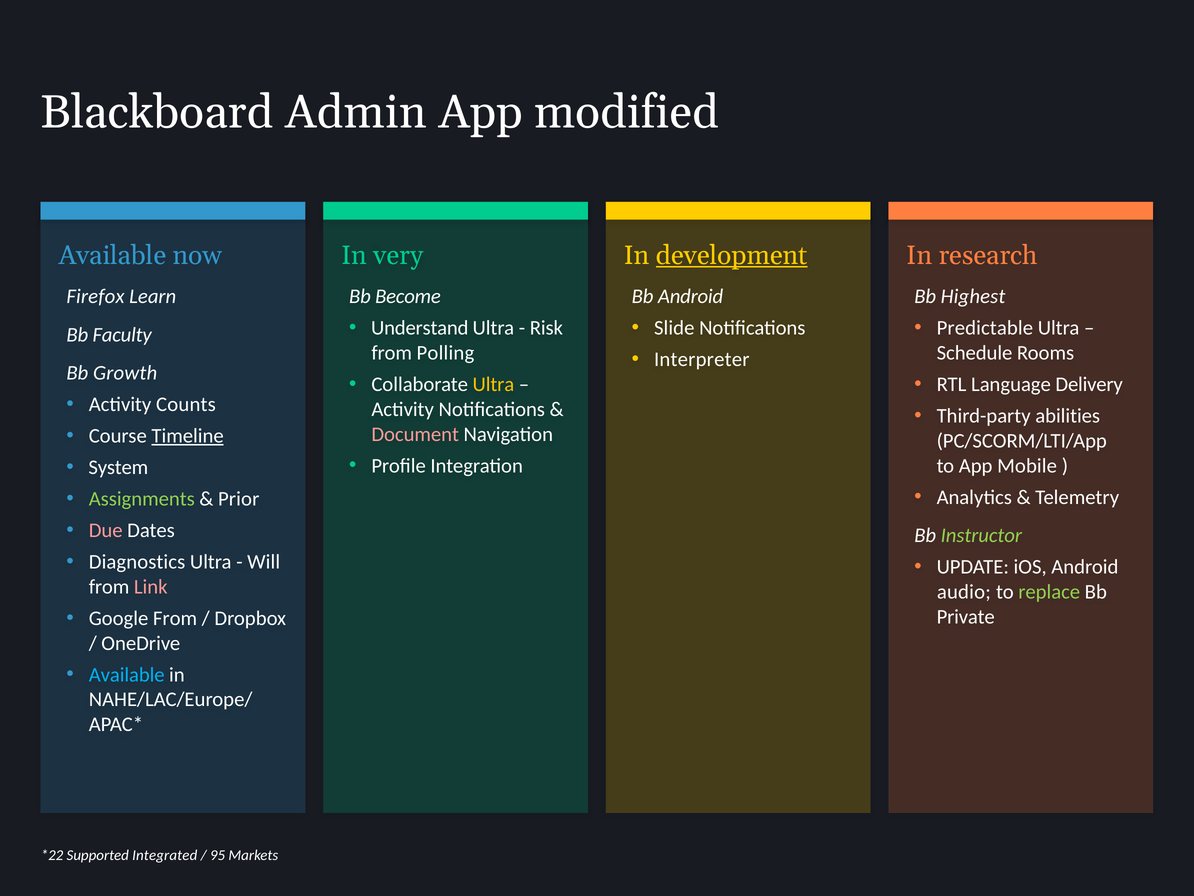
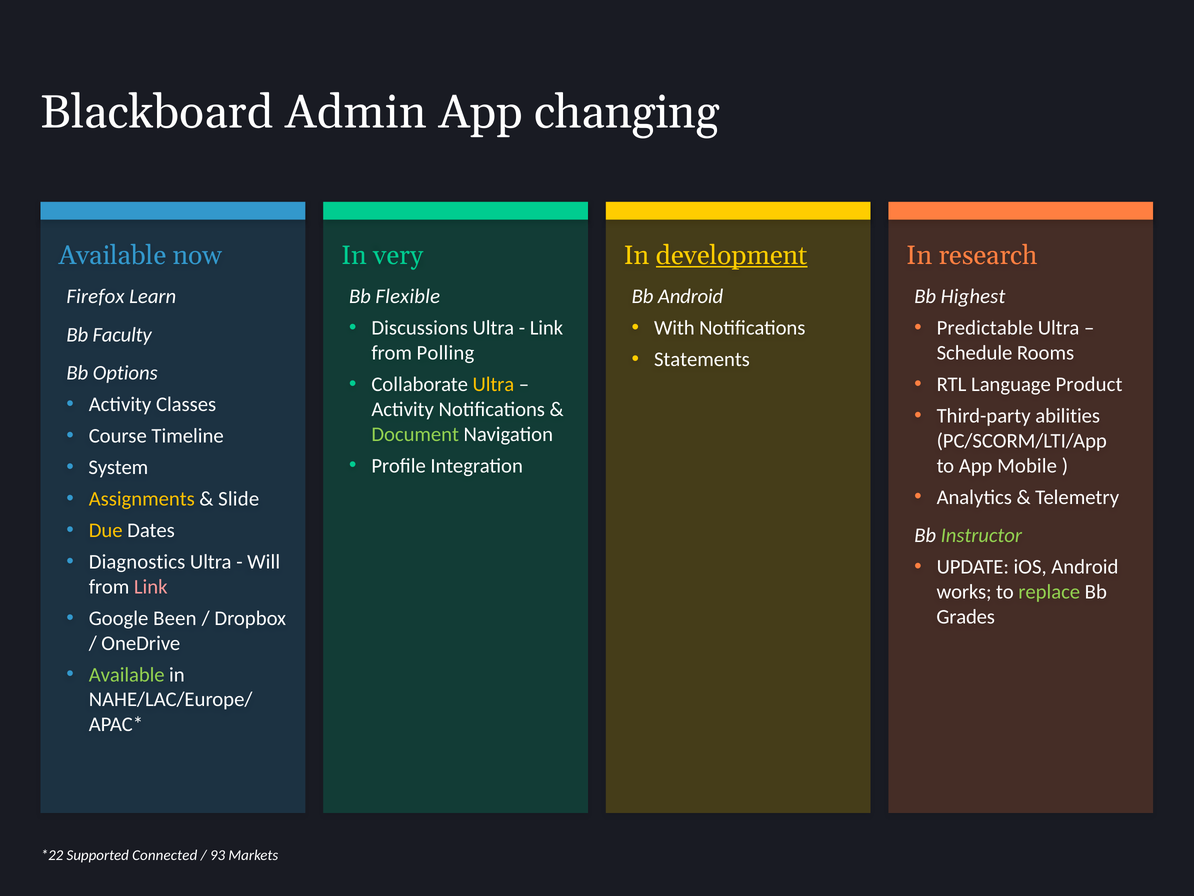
modified: modified -> changing (627, 112)
Become: Become -> Flexible (408, 296)
Understand: Understand -> Discussions (420, 328)
Risk: Risk -> Link (546, 328)
Slide: Slide -> With (674, 328)
Interpreter: Interpreter -> Statements (702, 359)
Growth: Growth -> Options (125, 373)
Delivery: Delivery -> Product (1089, 384)
Counts: Counts -> Classes (186, 404)
Timeline underline: present -> none (188, 436)
Document colour: pink -> light green (415, 434)
Assignments colour: light green -> yellow (142, 499)
Prior: Prior -> Slide (239, 499)
Due colour: pink -> yellow (106, 530)
audio: audio -> works (964, 592)
Google From: From -> Been (175, 618)
Private: Private -> Grades (966, 616)
Available colour: light blue -> light green (127, 674)
Integrated: Integrated -> Connected (165, 855)
95: 95 -> 93 (218, 855)
